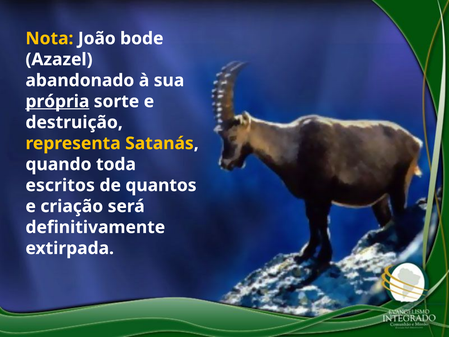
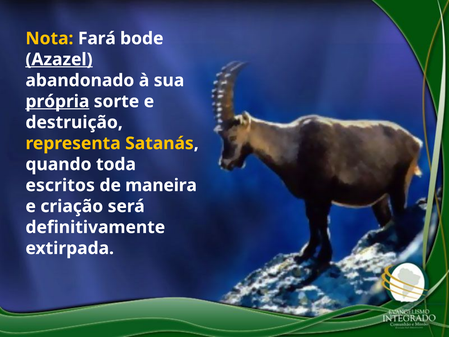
João: João -> Fará (97, 38)
Azazel underline: none -> present (59, 59)
quantos: quantos -> maneira (161, 185)
